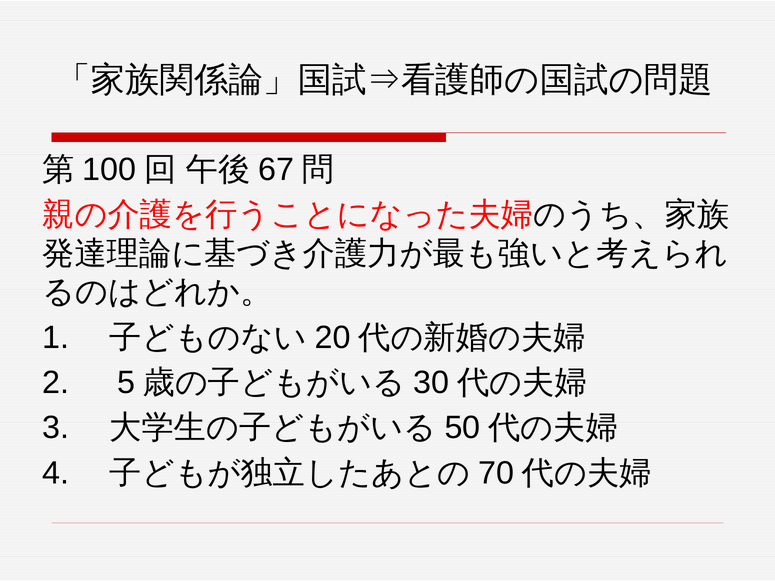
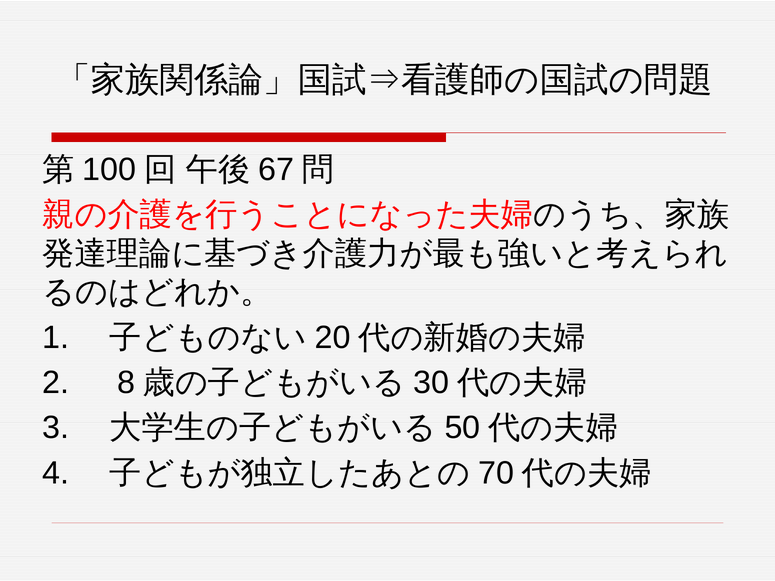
5: 5 -> 8 (126, 383)
